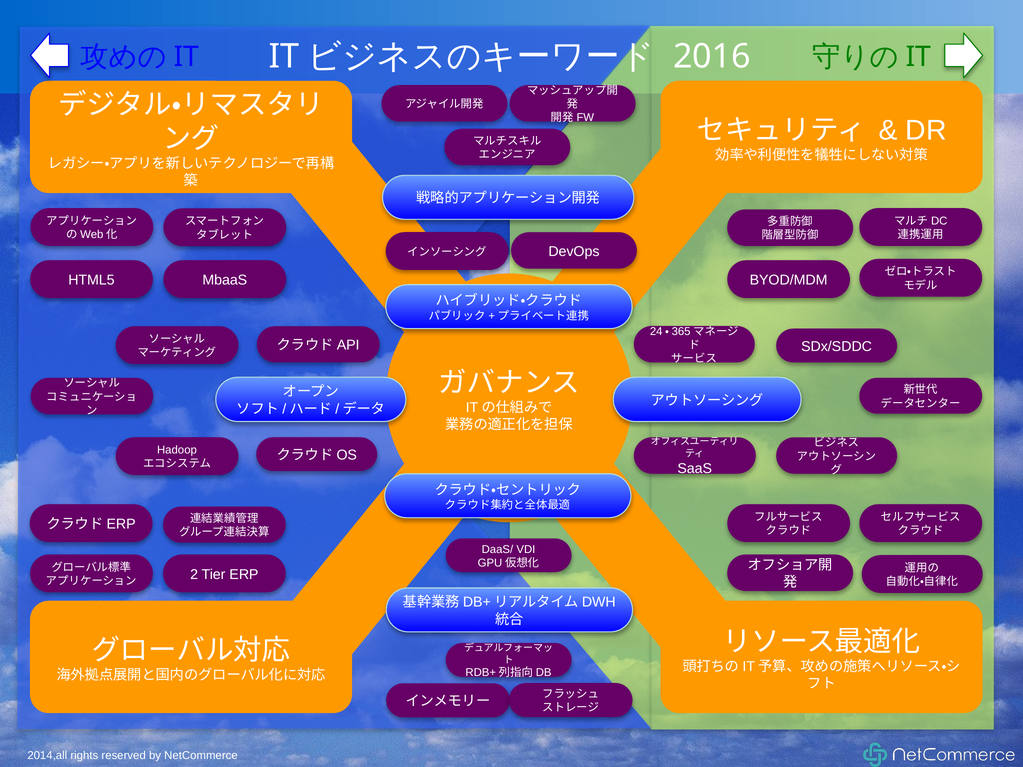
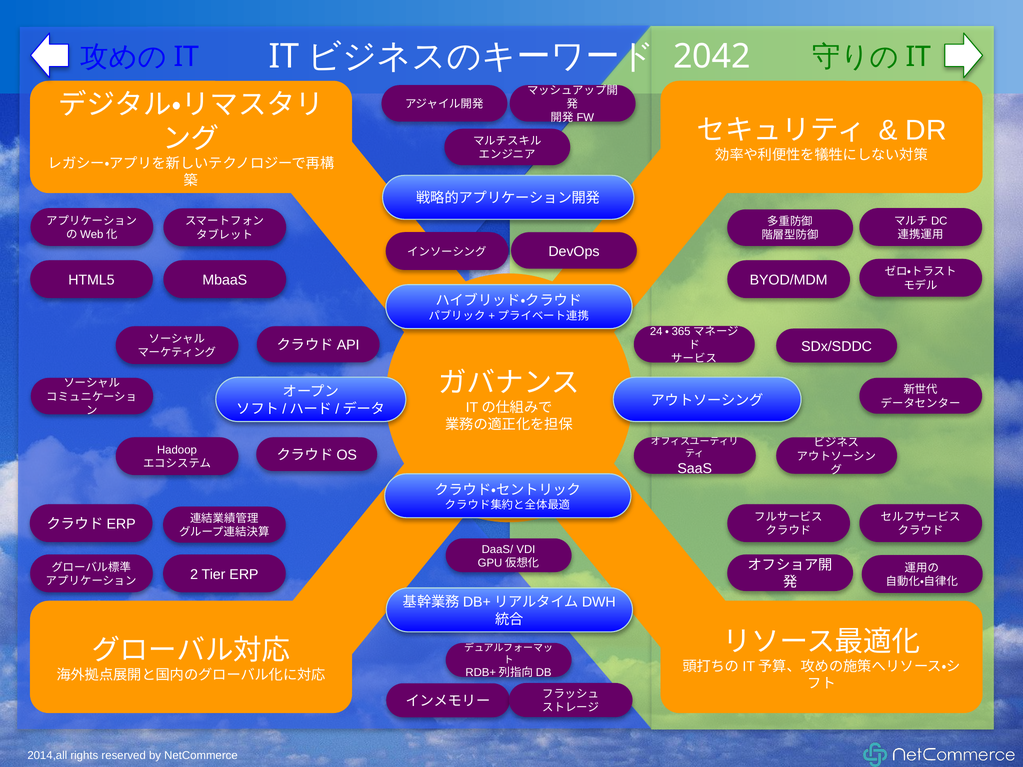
2016: 2016 -> 2042 (712, 57)
